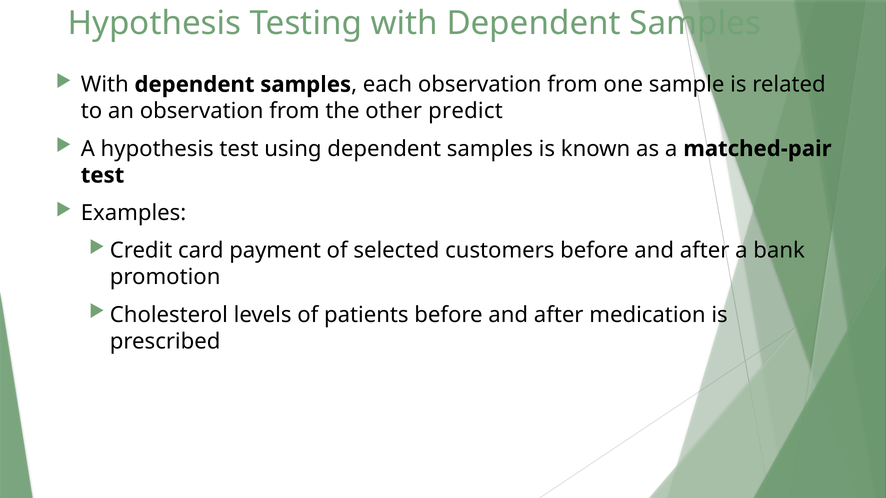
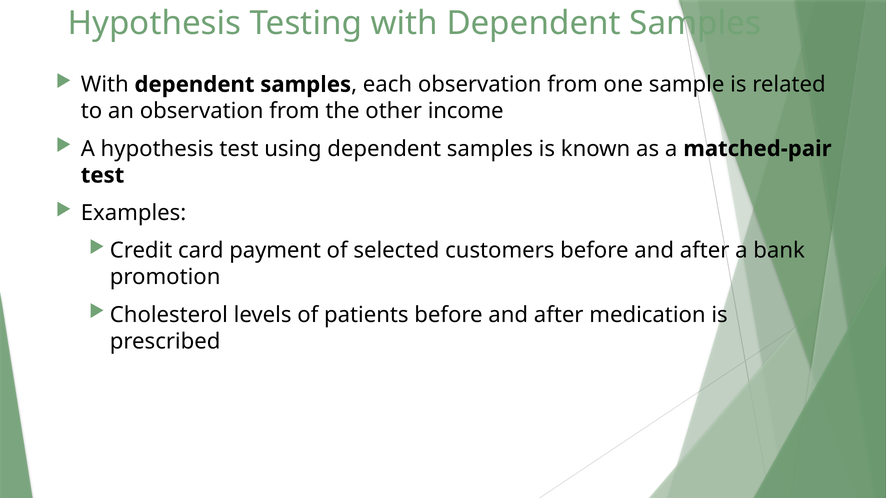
predict: predict -> income (466, 111)
